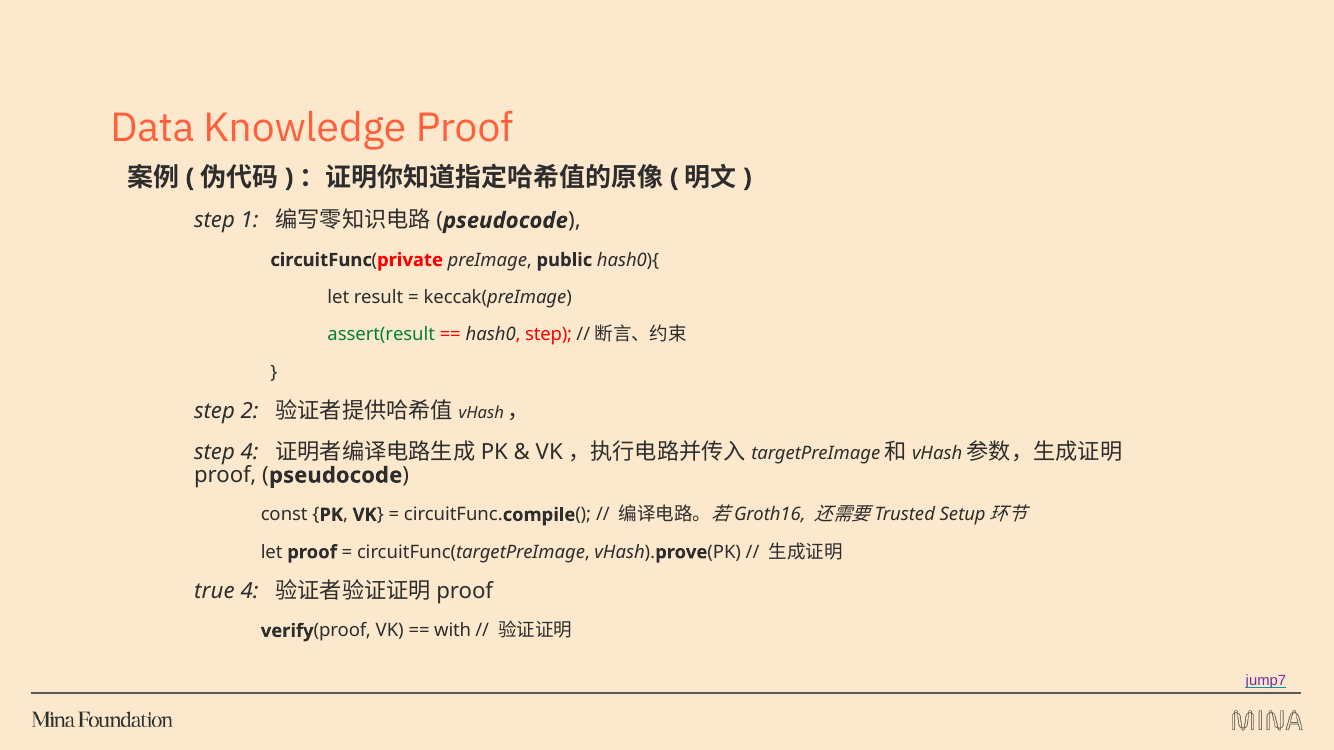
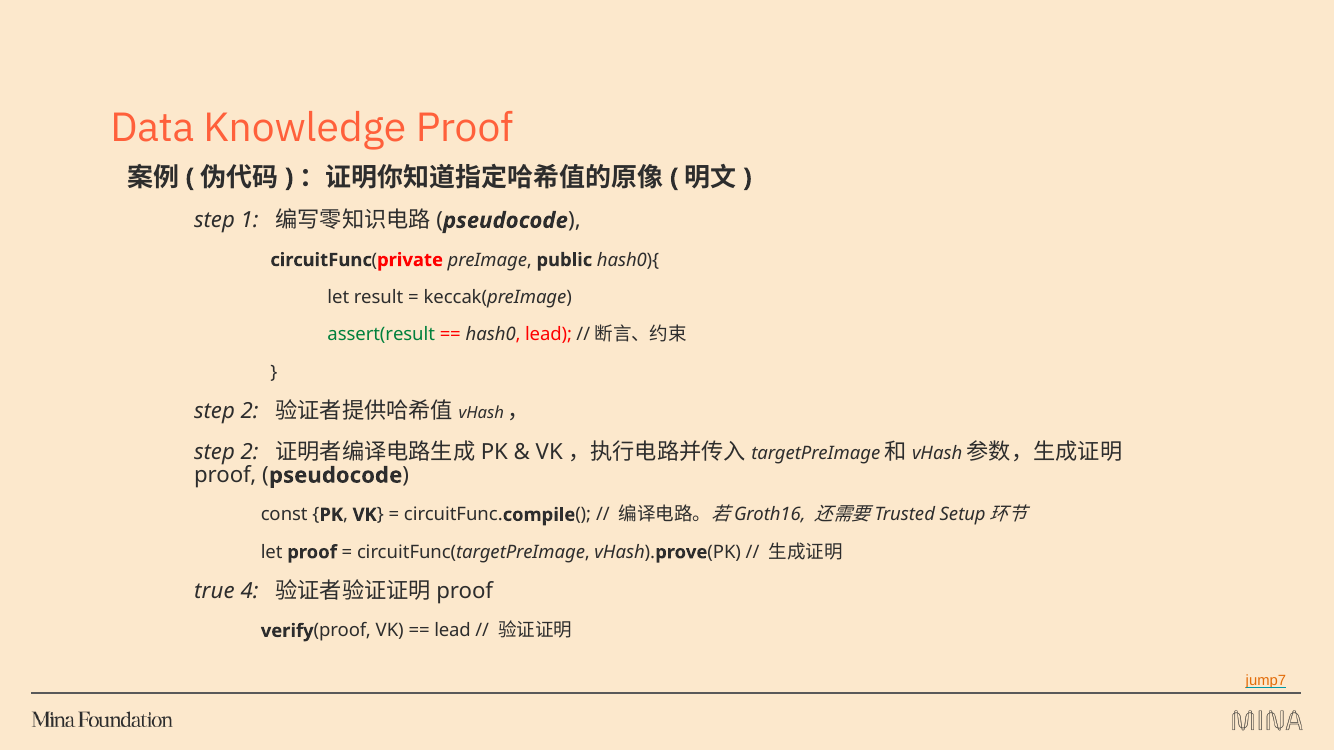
hash0 step: step -> lead (549, 335)
4: 4 -> 2 (250, 453)
with: with -> lead (453, 631)
jump7 colour: purple -> orange (1266, 681)
